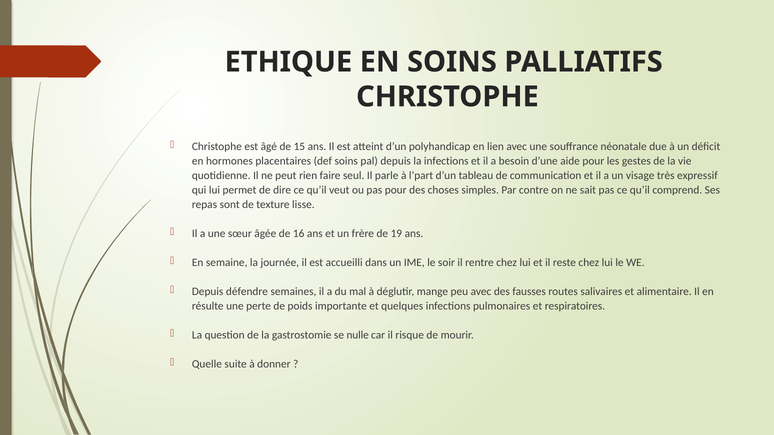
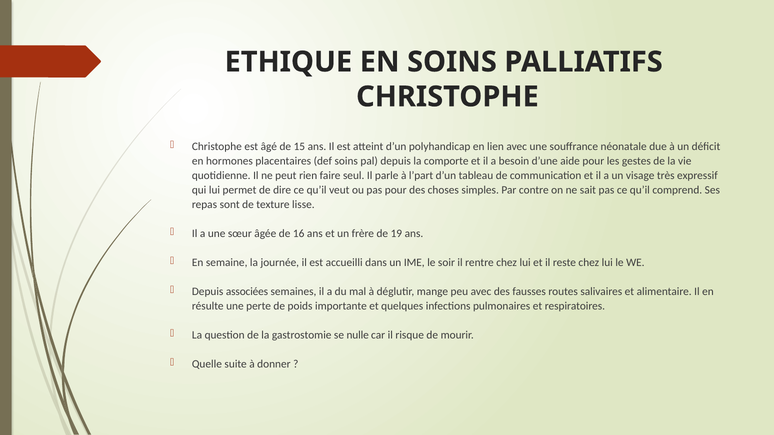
la infections: infections -> comporte (446, 161)
défendre: défendre -> associées (247, 292)
